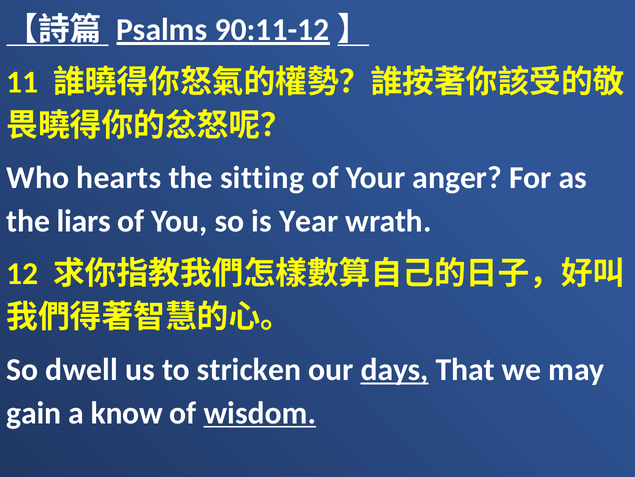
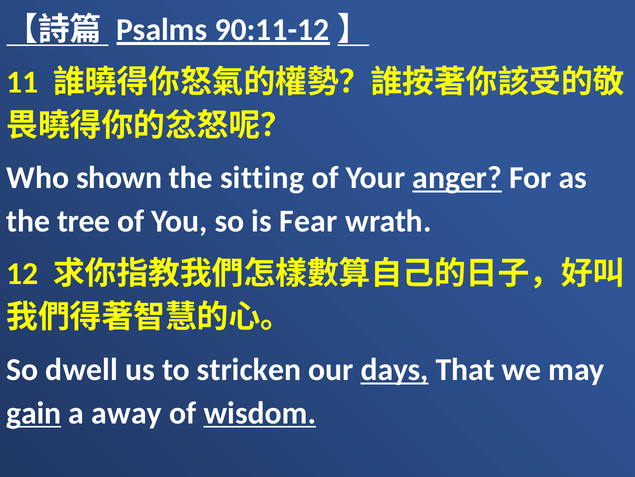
hearts: hearts -> shown (119, 178)
anger underline: none -> present (457, 178)
liars: liars -> tree (84, 221)
Year: Year -> Fear (309, 221)
gain underline: none -> present (34, 412)
know: know -> away (127, 412)
